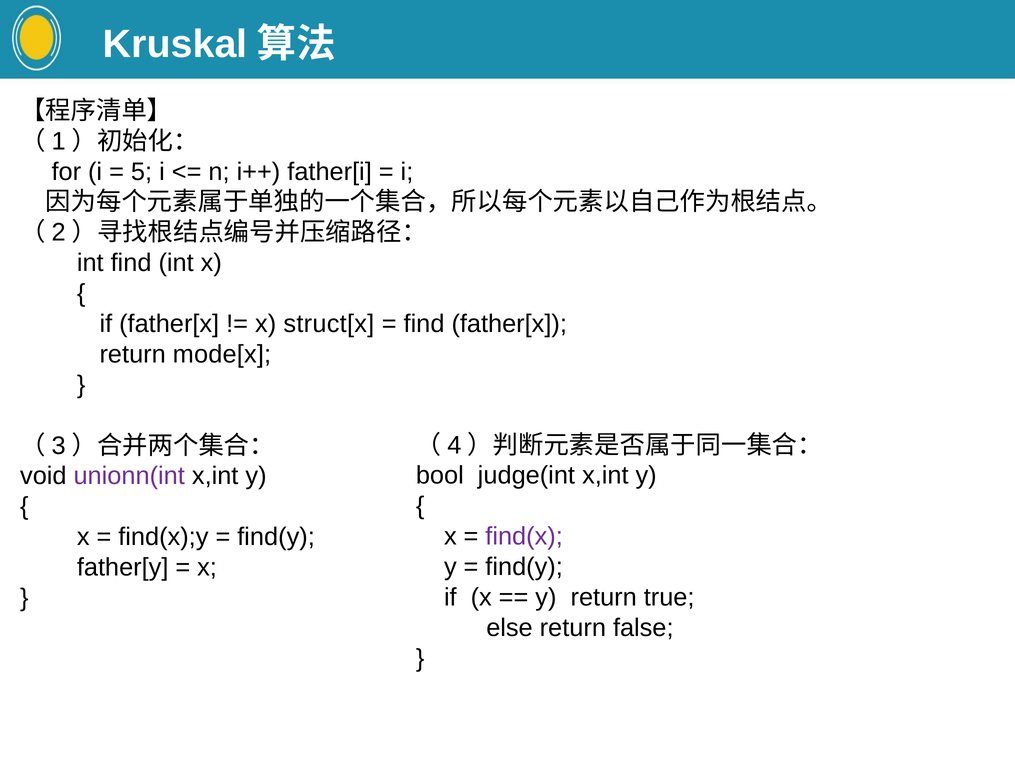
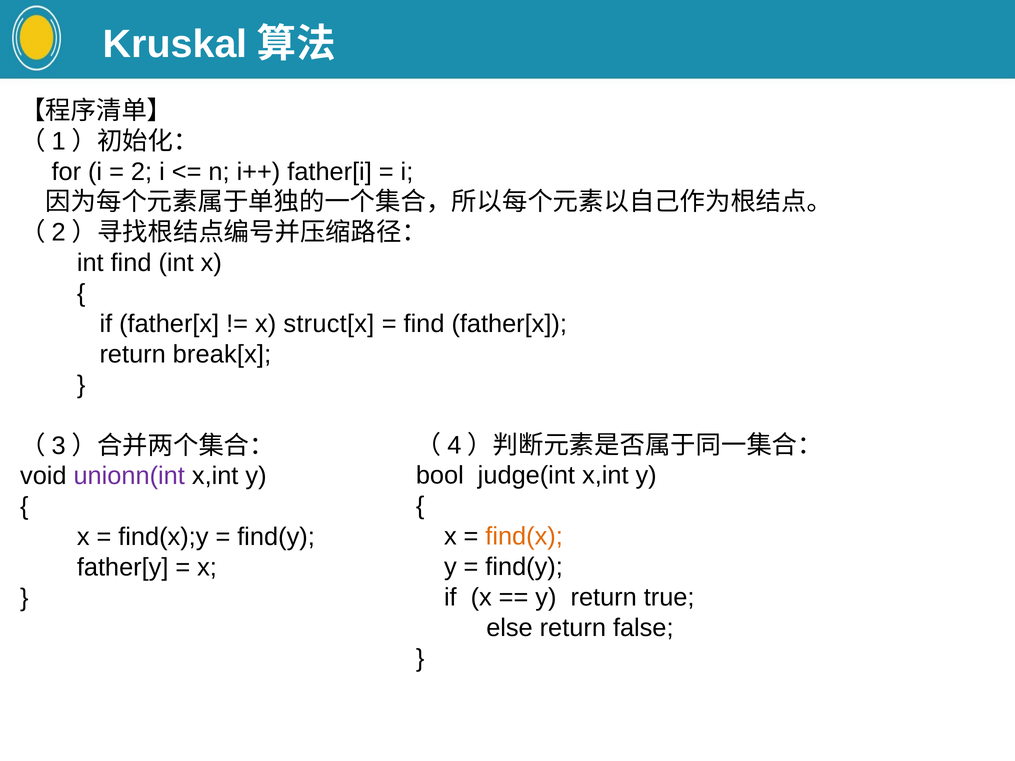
5: 5 -> 2 (142, 172)
mode[x: mode[x -> break[x (222, 354)
find(x colour: purple -> orange (524, 537)
